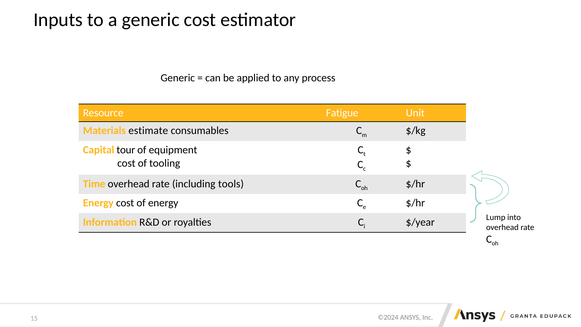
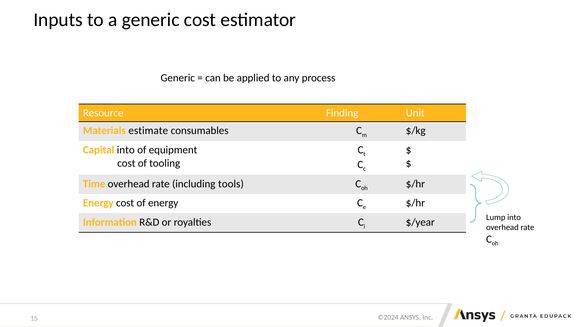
Fatigue: Fatigue -> Finding (342, 113)
Capital tour: tour -> into (126, 150)
